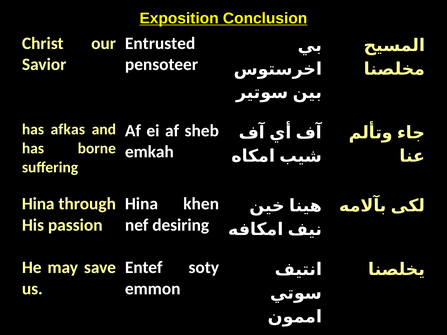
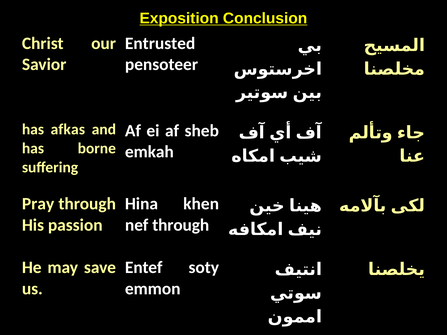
Hina: Hina -> Pray (38, 204)
nef desiring: desiring -> through (181, 225)
